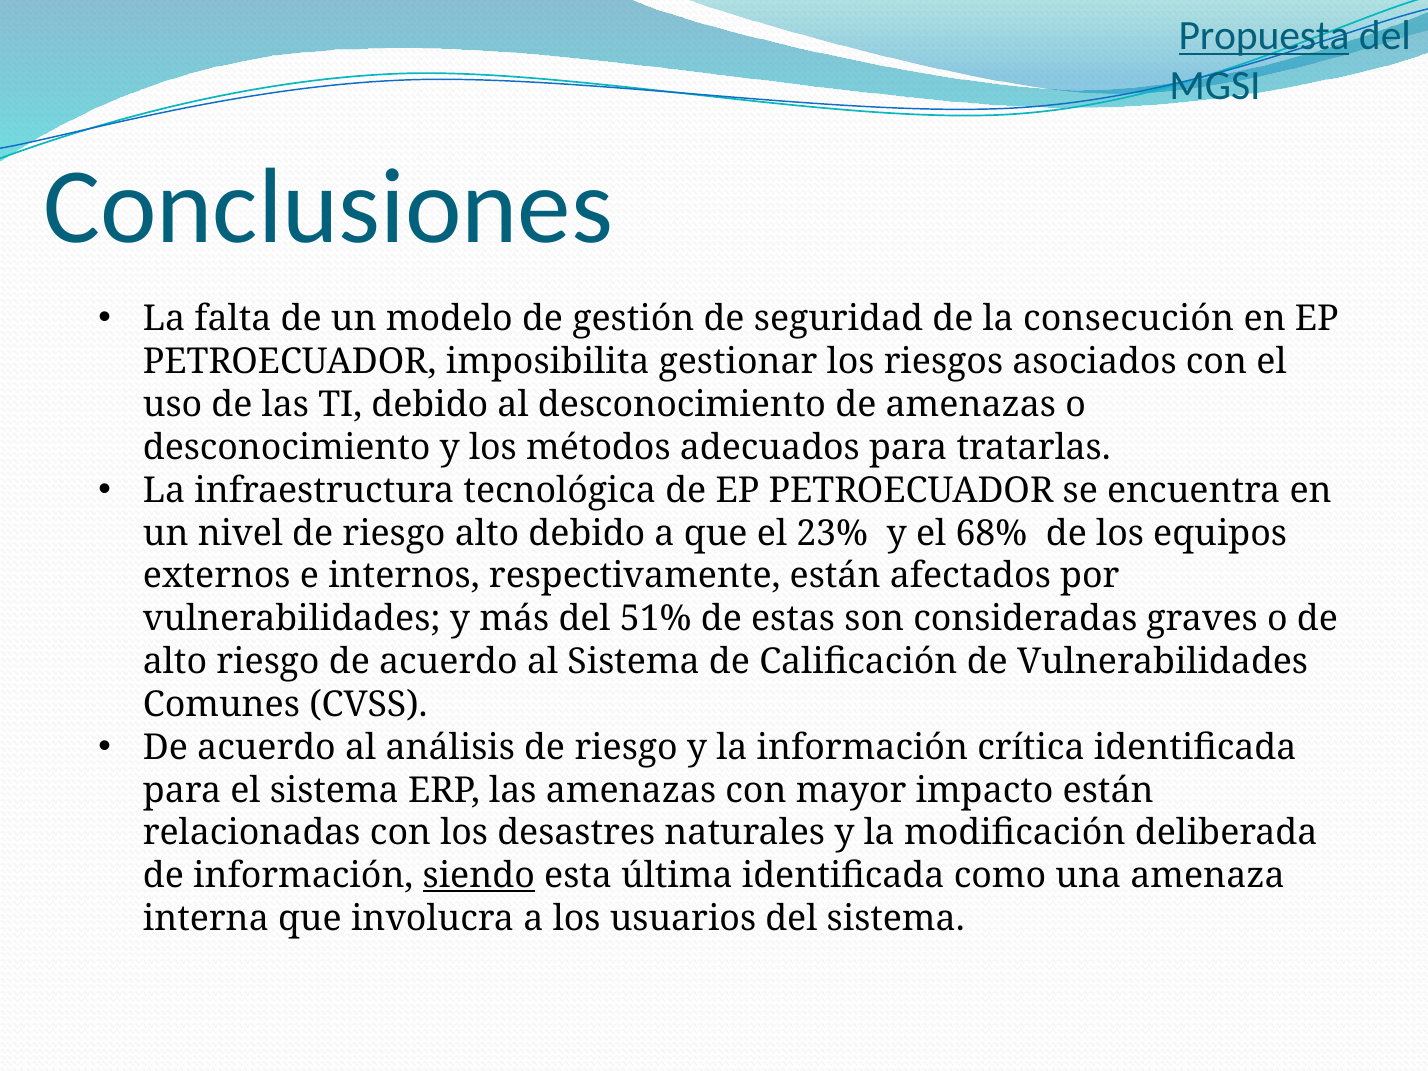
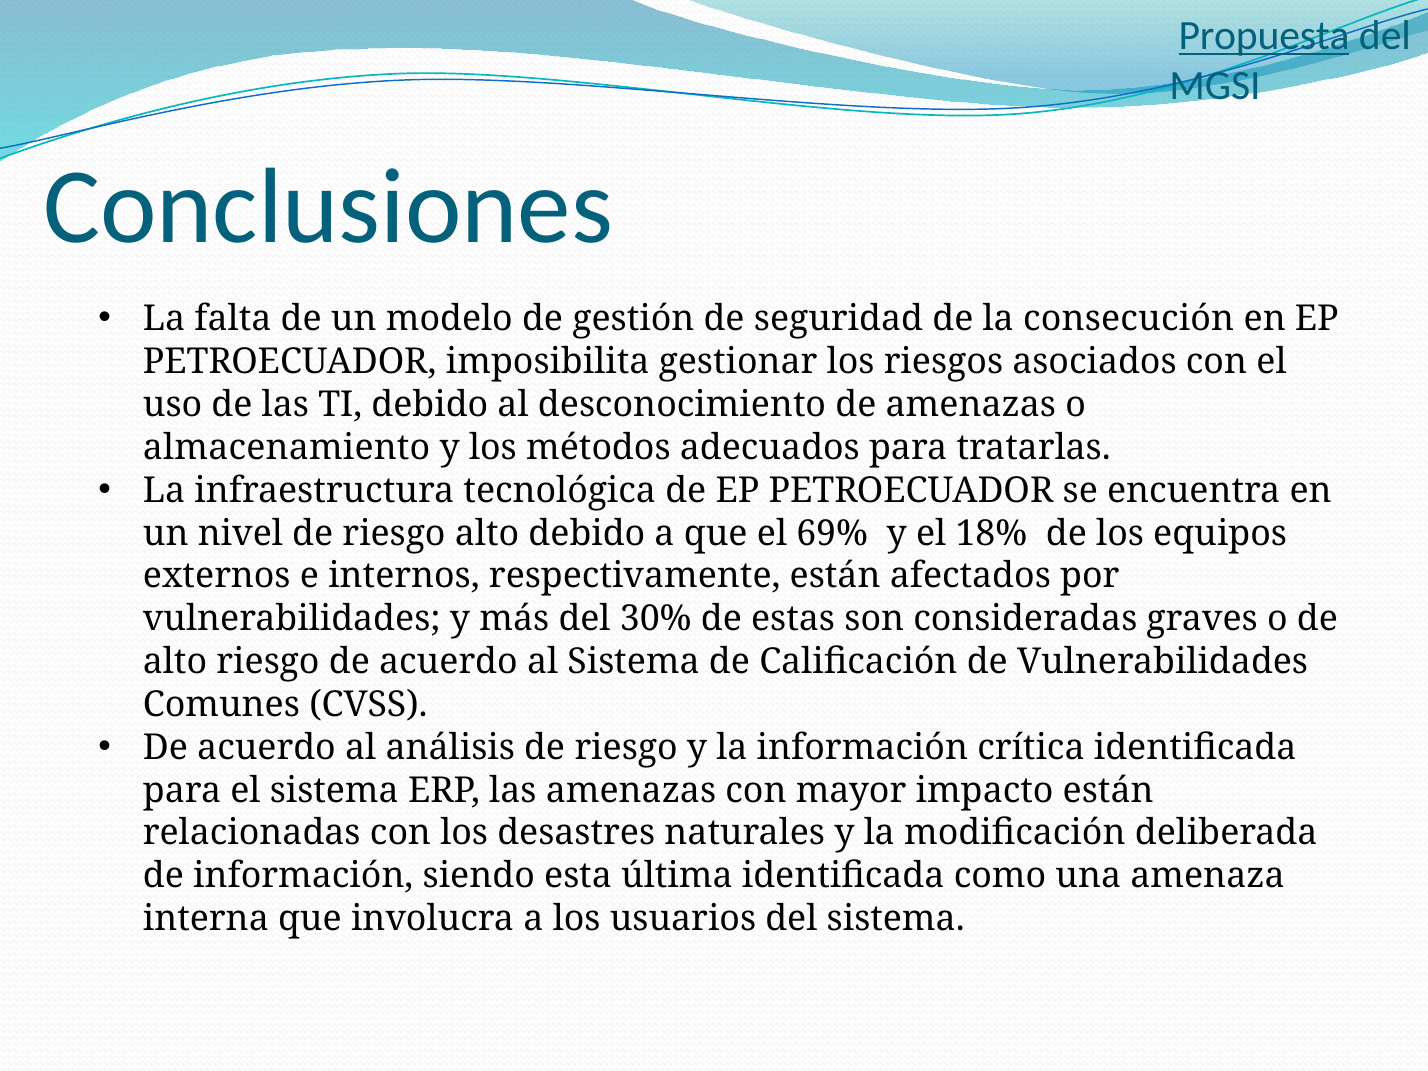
desconocimiento: desconocimiento -> almacenamiento (287, 448)
23%: 23% -> 69% (832, 533)
68%: 68% -> 18% (991, 533)
51%: 51% -> 30% (656, 619)
siendo underline: present -> none (479, 876)
